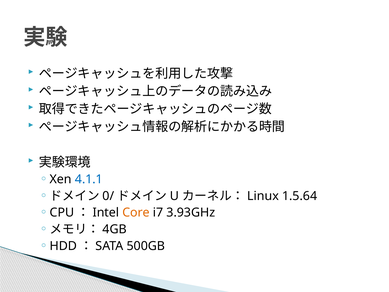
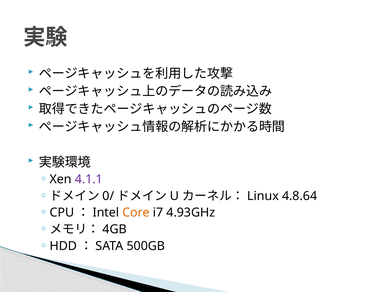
4.1.1 colour: blue -> purple (89, 179)
1.5.64: 1.5.64 -> 4.8.64 (300, 196)
3.93GHz: 3.93GHz -> 4.93GHz (191, 212)
